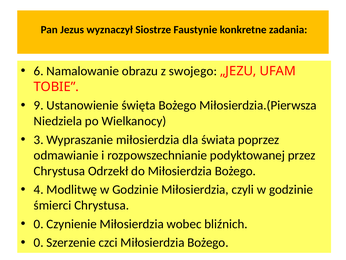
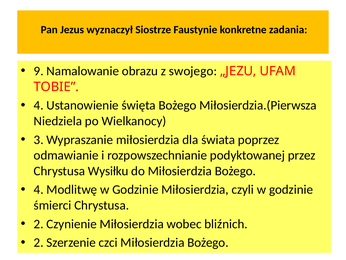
6: 6 -> 9 (39, 71)
9: 9 -> 4 (39, 105)
Odrzekł: Odrzekł -> Wysiłku (108, 171)
0: 0 -> 2 (39, 224)
0: 0 -> 2 (39, 242)
